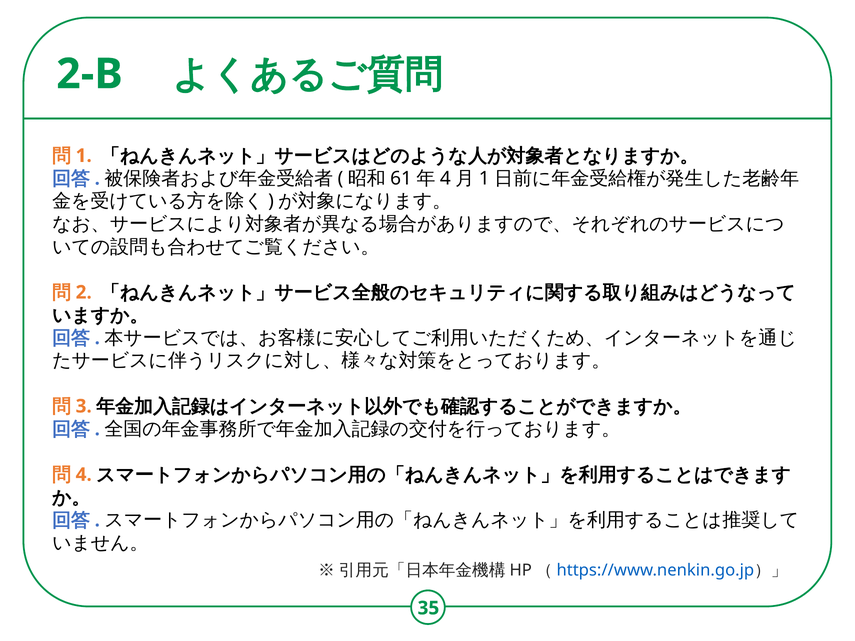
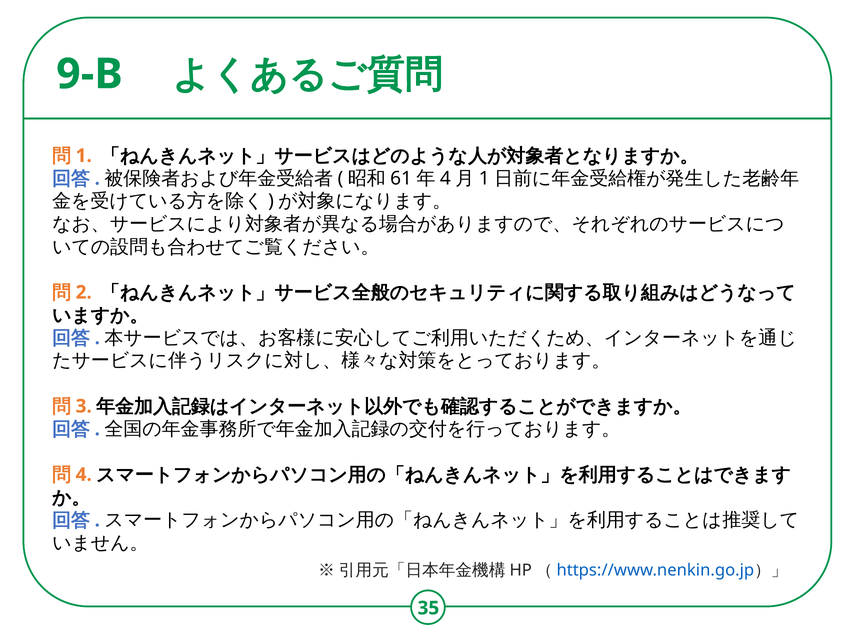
2-B: 2-B -> 9-B (89, 74)
